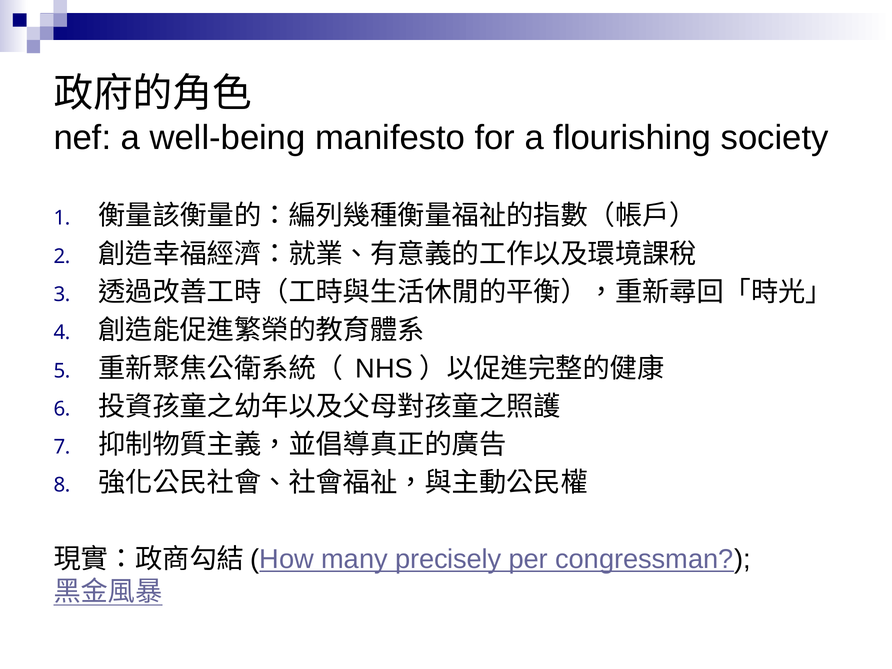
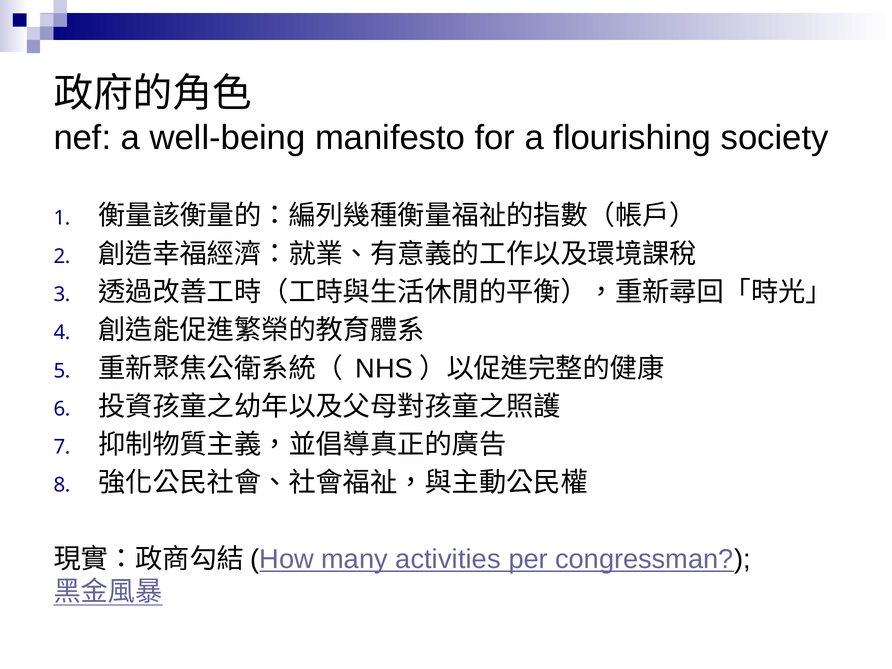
precisely: precisely -> activities (448, 559)
